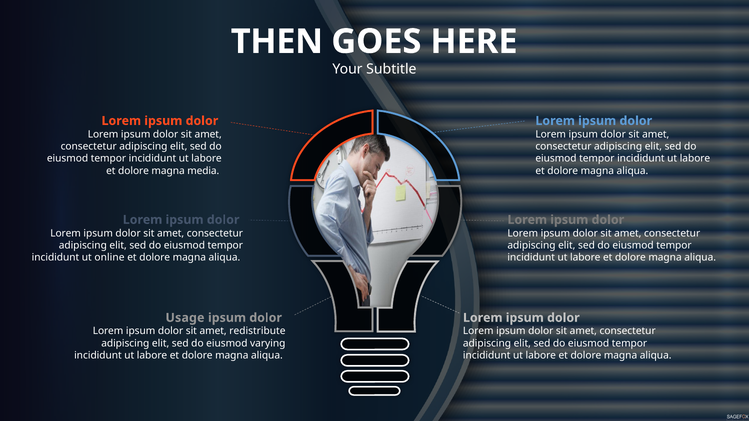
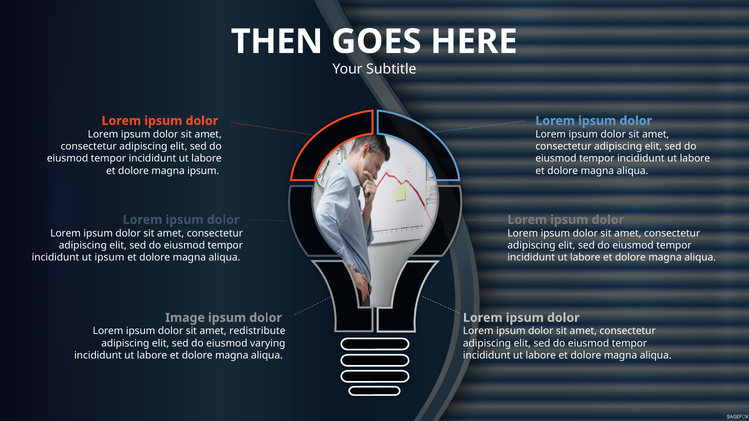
magna media: media -> ipsum (203, 171)
ut online: online -> ipsum (109, 258)
Usage: Usage -> Image (185, 318)
